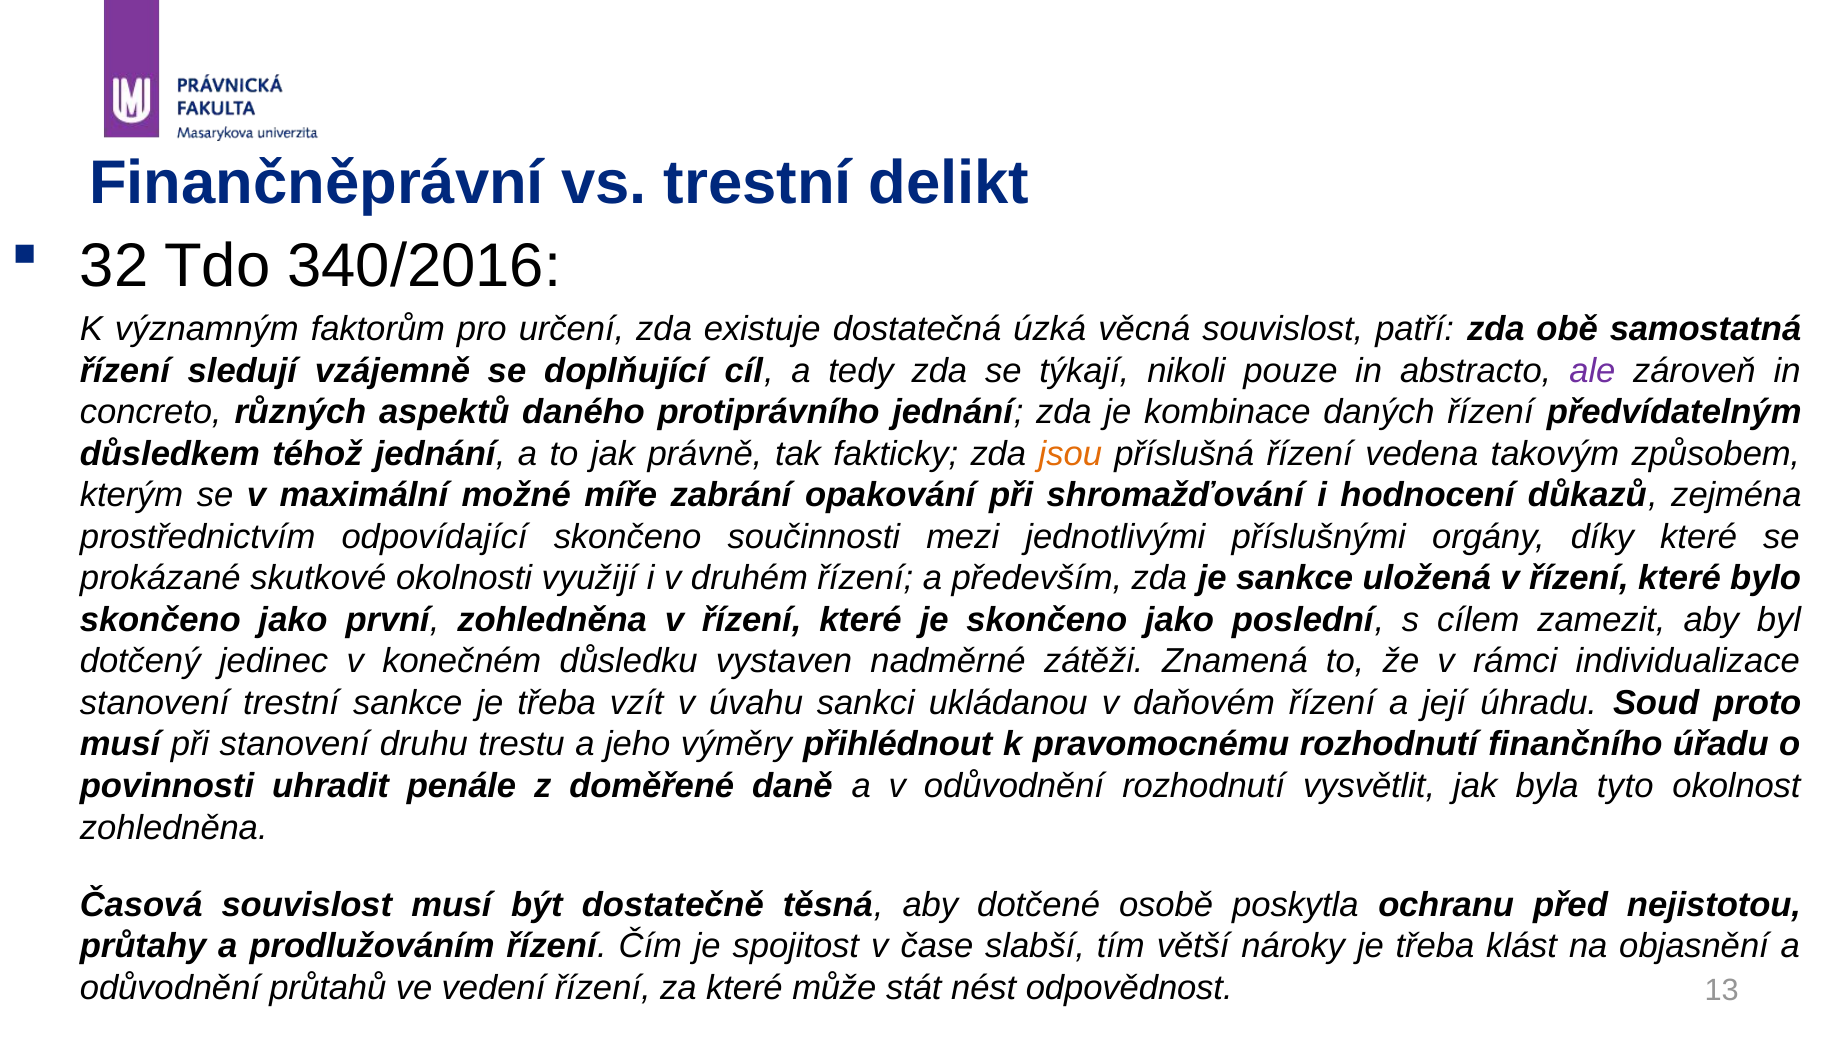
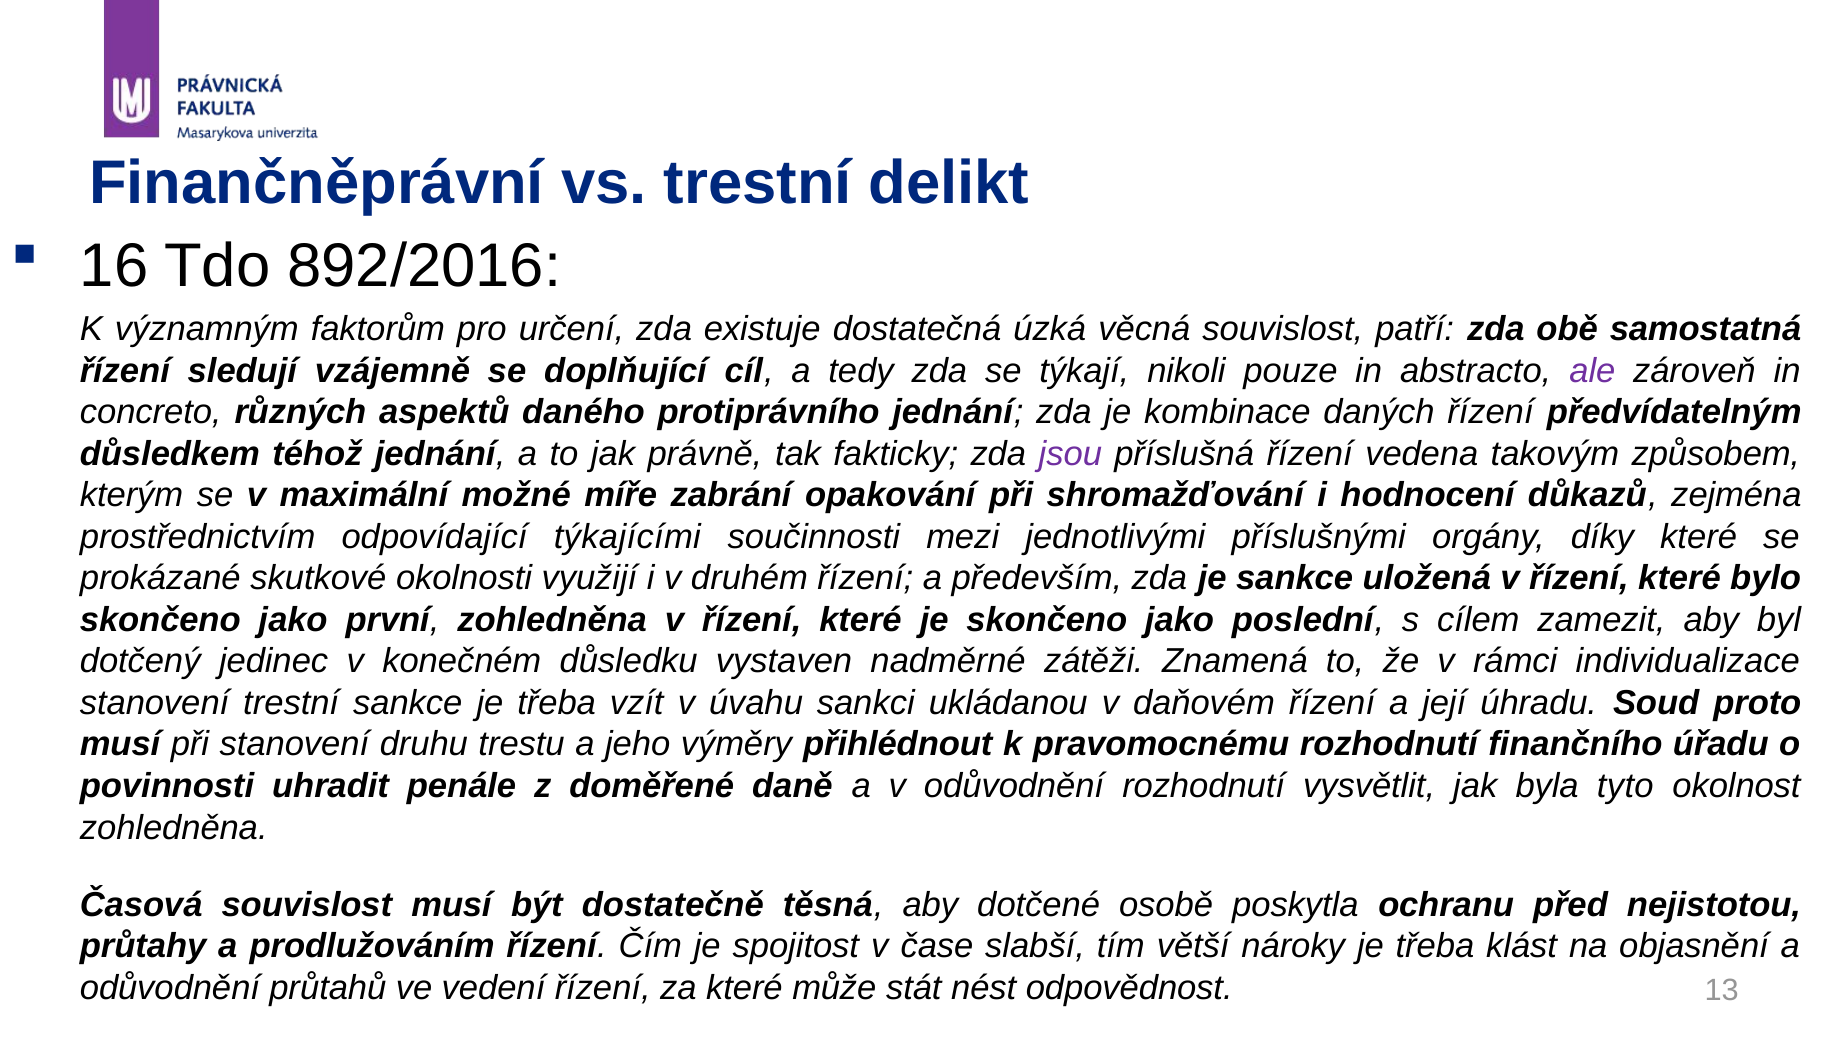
32: 32 -> 16 (114, 267)
340/2016: 340/2016 -> 892/2016 (424, 267)
jsou colour: orange -> purple (1070, 454)
odpovídající skončeno: skončeno -> týkajícími (627, 537)
